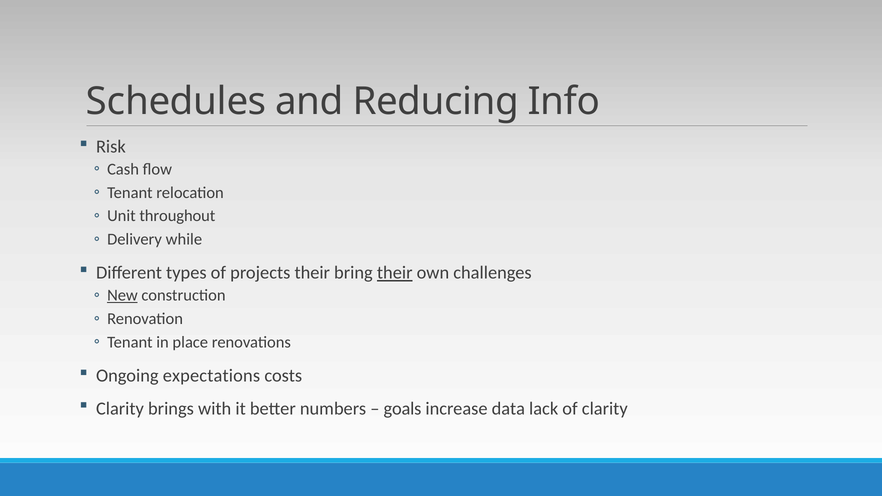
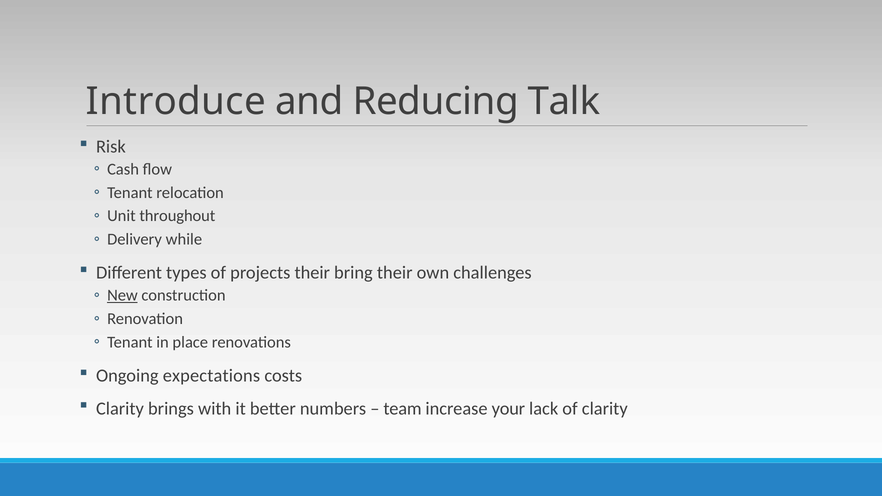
Schedules: Schedules -> Introduce (176, 102)
Info: Info -> Talk (564, 102)
their underline: present -> none (395, 273)
goals: goals -> team (402, 409)
data: data -> your (508, 409)
